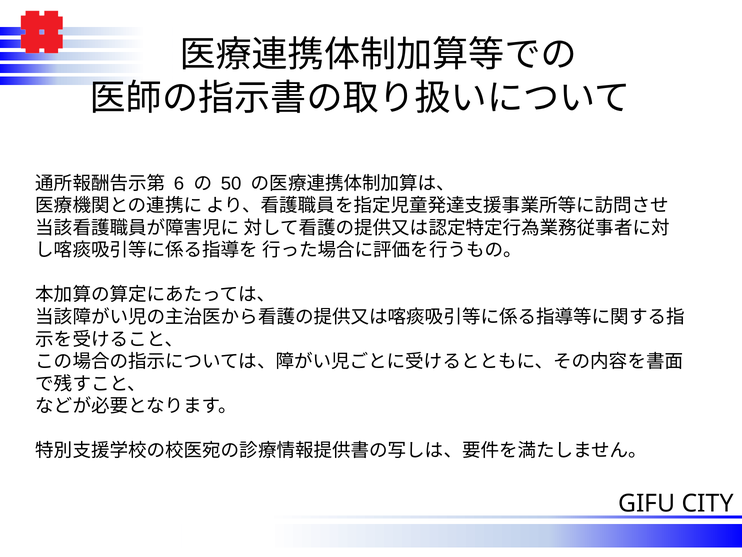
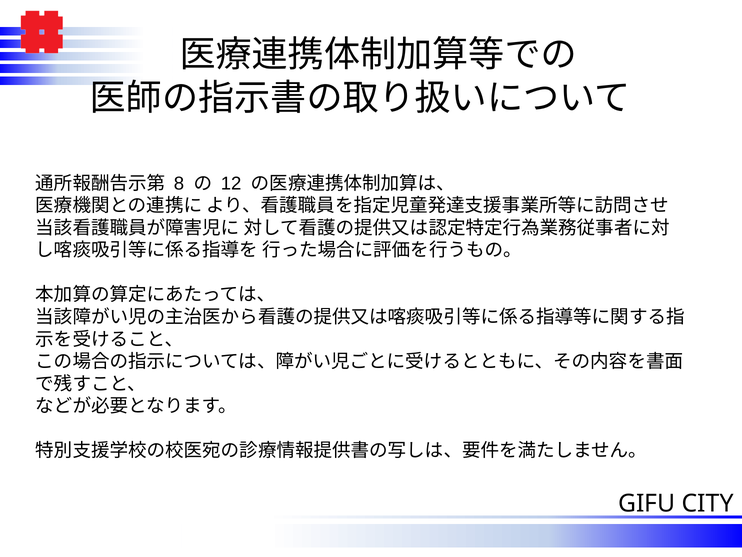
6: 6 -> 8 (179, 183)
50: 50 -> 12 (231, 183)
